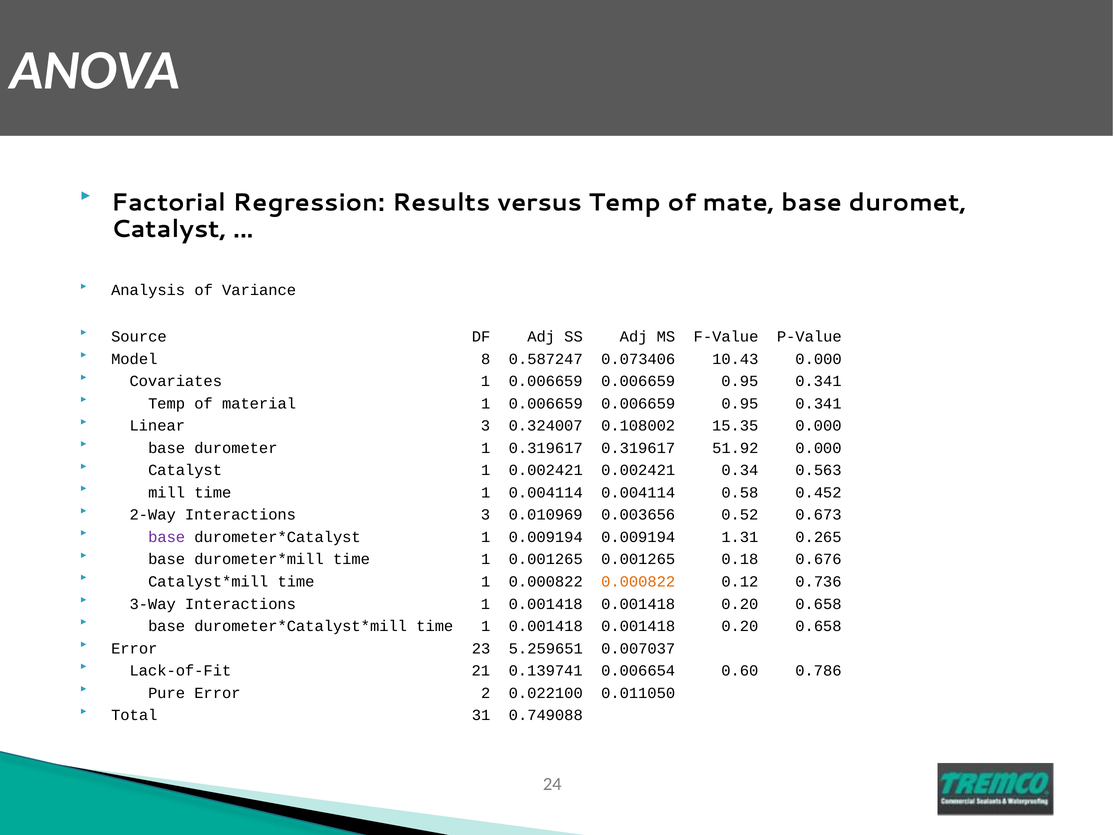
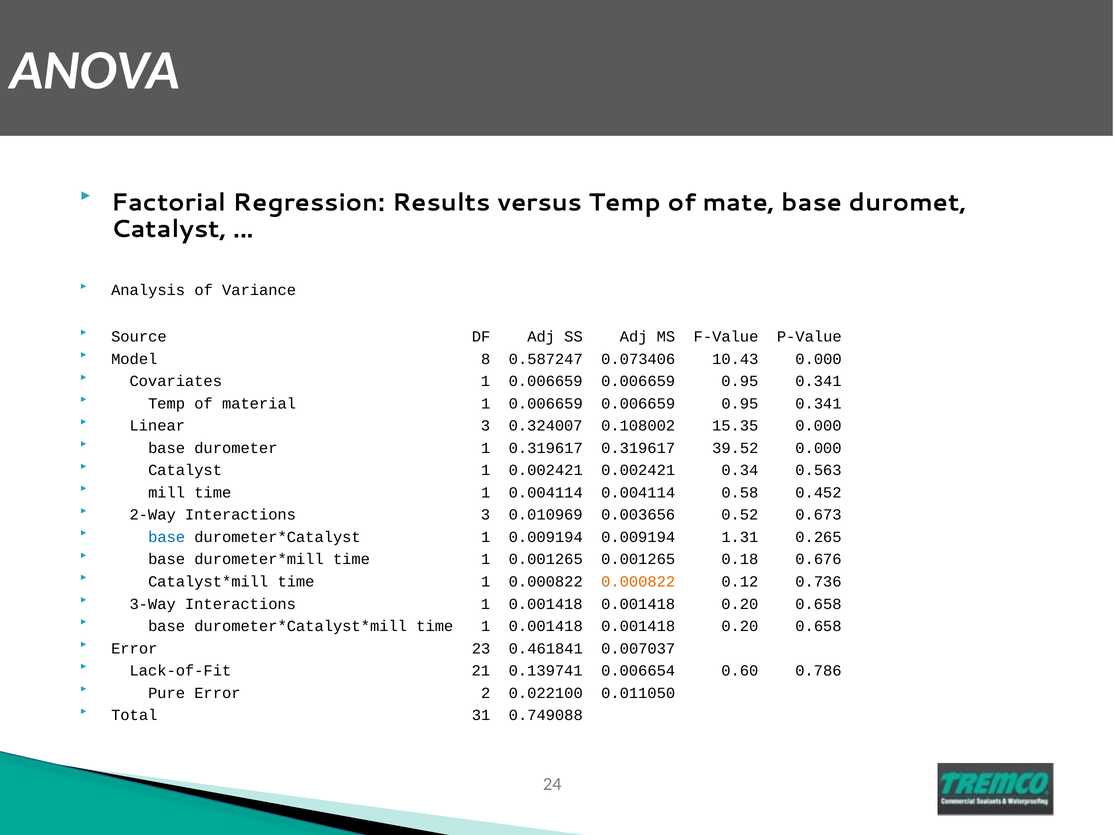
51.92: 51.92 -> 39.52 (735, 448)
base colour: purple -> blue (167, 537)
5.259651: 5.259651 -> 0.461841 (546, 649)
